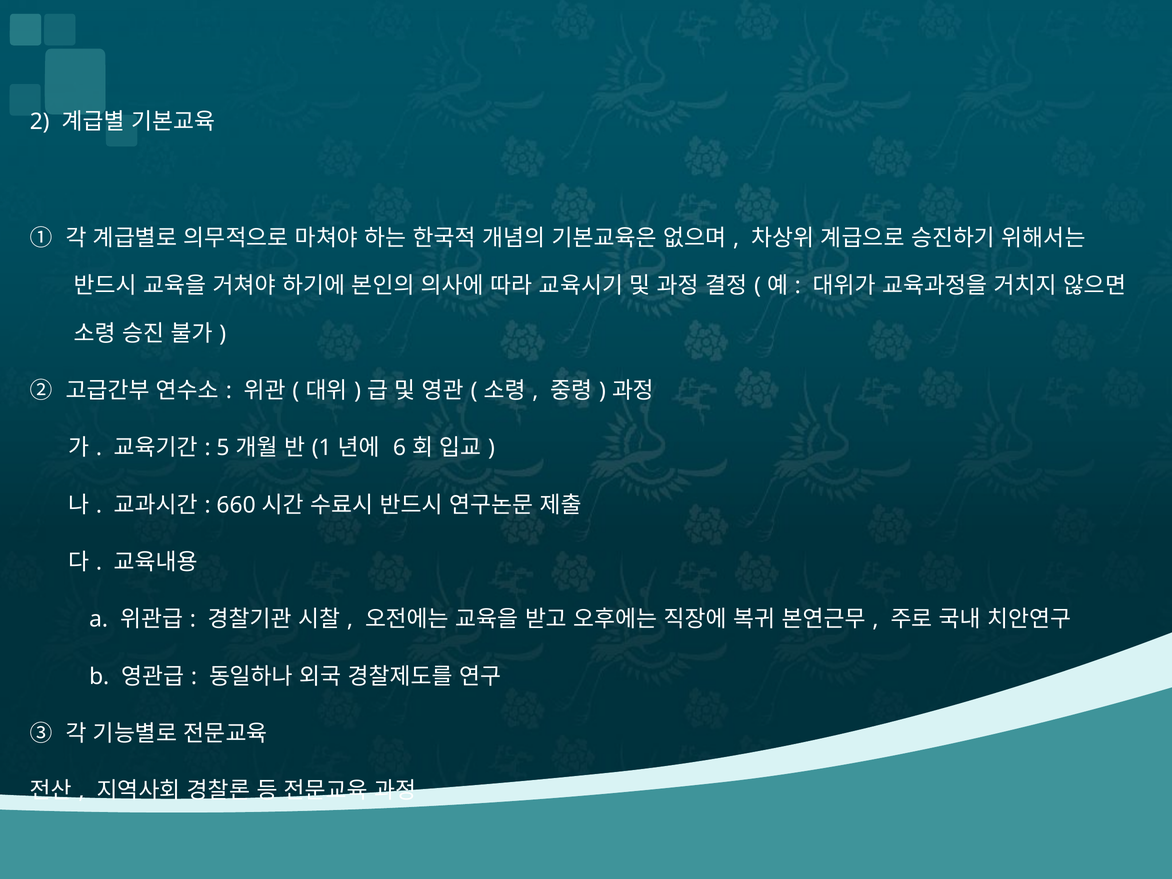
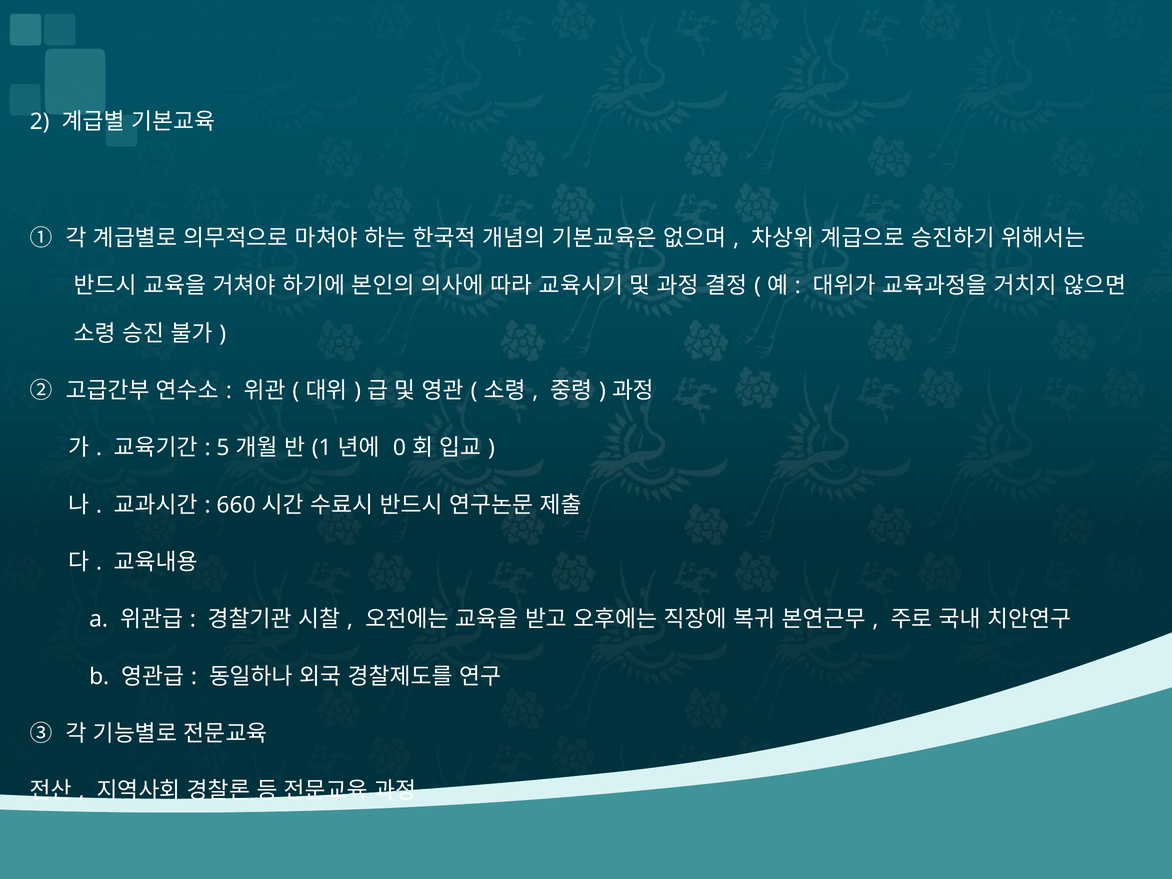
6: 6 -> 0 (400, 448)
